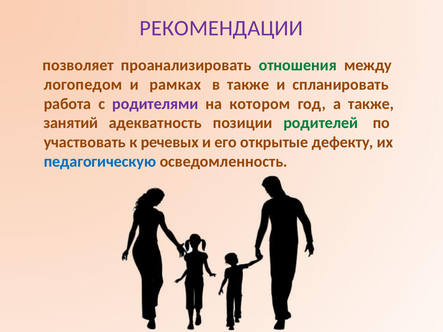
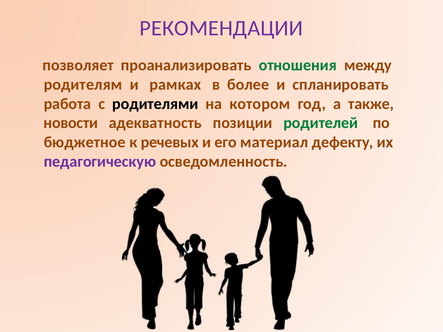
логопедом: логопедом -> родителям (83, 85)
в также: также -> более (248, 85)
родителями colour: purple -> black (155, 104)
занятий: занятий -> новости (71, 123)
участвовать: участвовать -> бюджетное (85, 142)
открытые: открытые -> материал (274, 142)
педагогическую colour: blue -> purple (100, 162)
